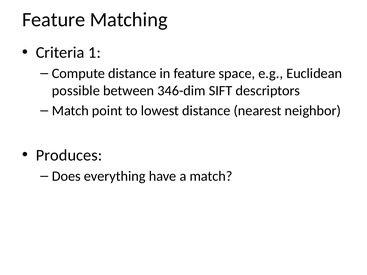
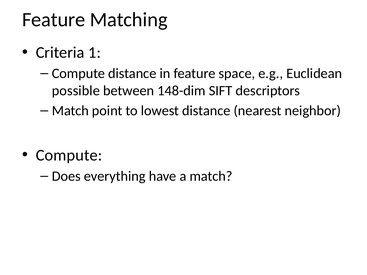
346-dim: 346-dim -> 148-dim (181, 91)
Produces: Produces -> Compute (69, 155)
